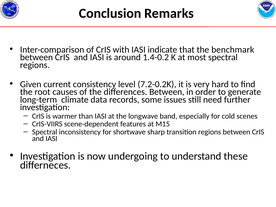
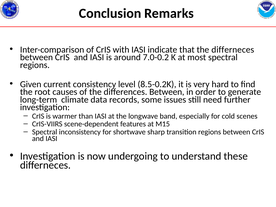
the benchmark: benchmark -> differneces (233, 50)
1.4-0.2: 1.4-0.2 -> 7.0-0.2 (156, 57)
7.2-0.2K: 7.2-0.2K -> 8.5-0.2K (157, 84)
